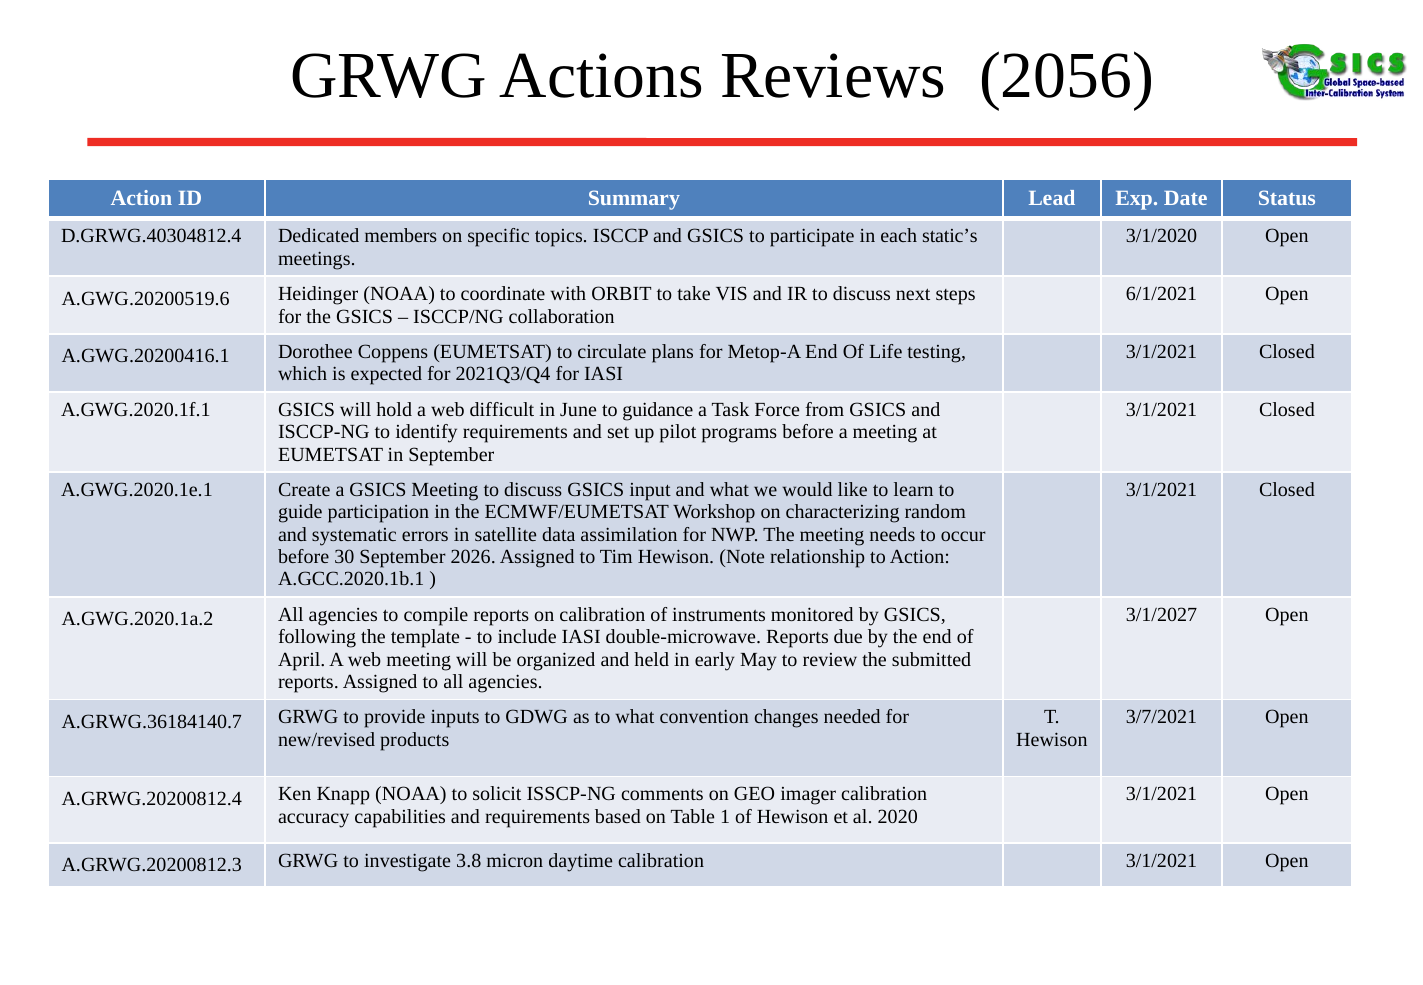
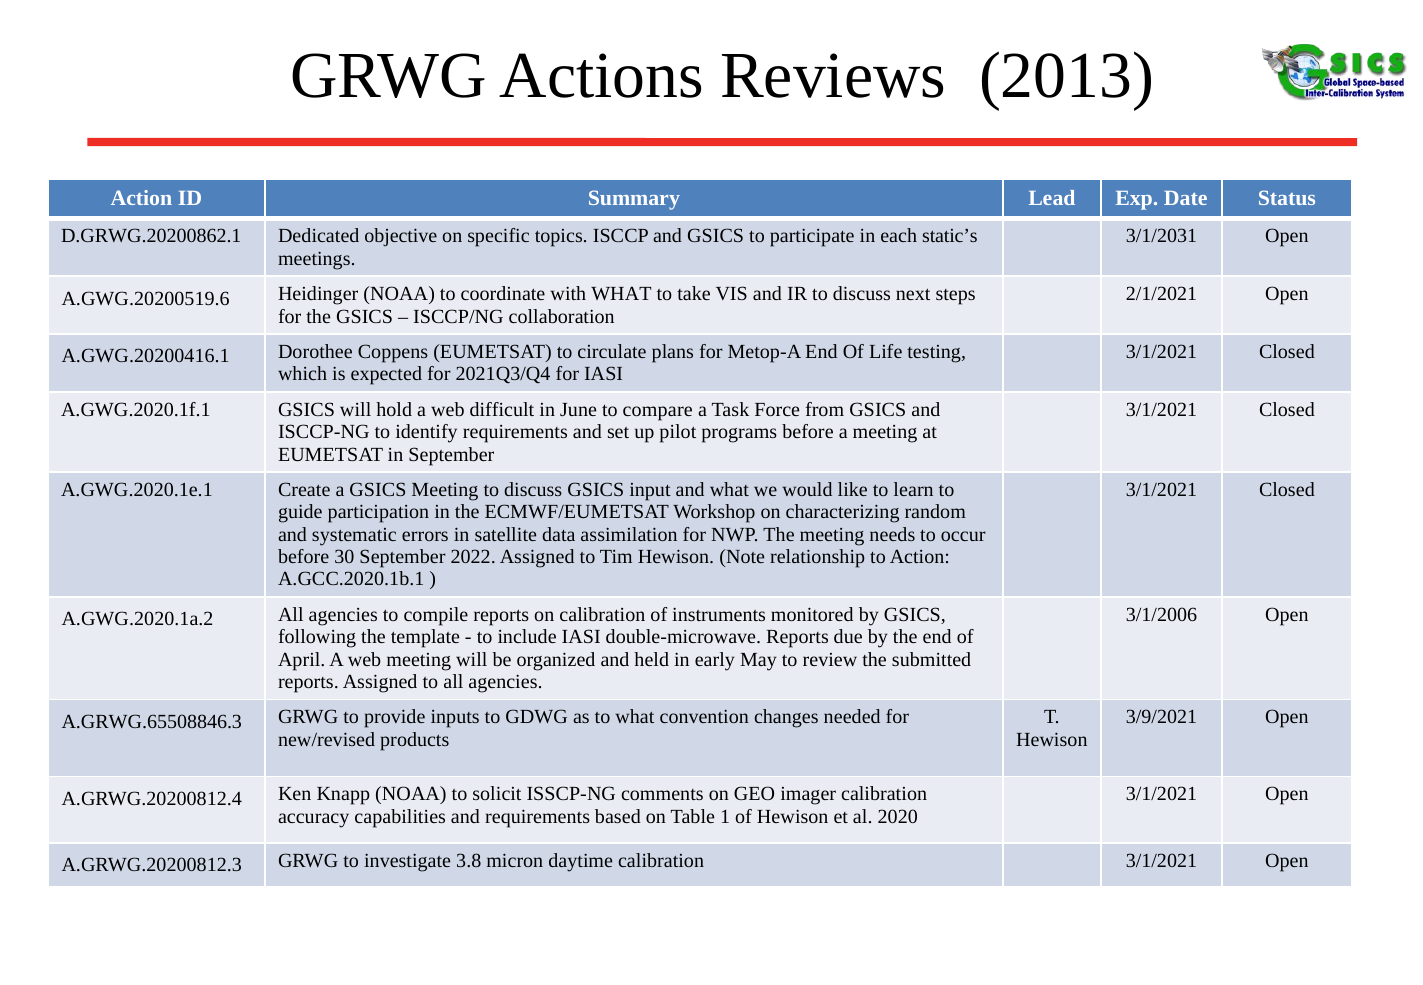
2056: 2056 -> 2013 (1067, 75)
D.GRWG.40304812.4: D.GRWG.40304812.4 -> D.GRWG.20200862.1 (151, 236)
members: members -> objective (401, 236)
3/1/2020: 3/1/2020 -> 3/1/2031 (1161, 236)
6/1/2021: 6/1/2021 -> 2/1/2021 (1161, 294)
with ORBIT: ORBIT -> WHAT (621, 294)
guidance: guidance -> compare (658, 410)
2026: 2026 -> 2022 (473, 557)
3/1/2027: 3/1/2027 -> 3/1/2006 (1161, 615)
3/7/2021: 3/7/2021 -> 3/9/2021 (1161, 717)
A.GRWG.36184140.7: A.GRWG.36184140.7 -> A.GRWG.65508846.3 (152, 722)
